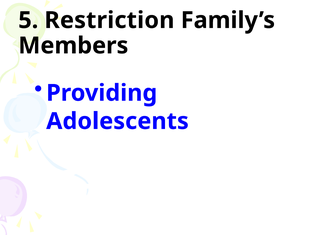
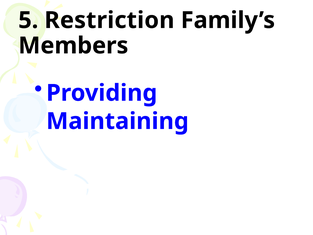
Adolescents: Adolescents -> Maintaining (117, 121)
